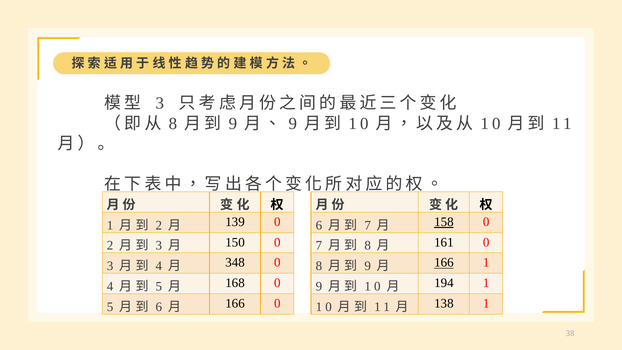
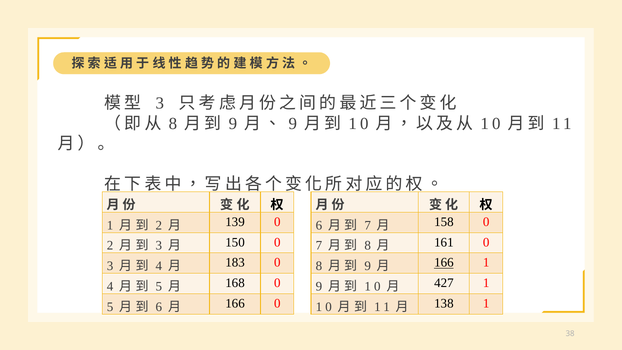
158 underline: present -> none (444, 222)
348: 348 -> 183 (235, 263)
194: 194 -> 427 (444, 283)
